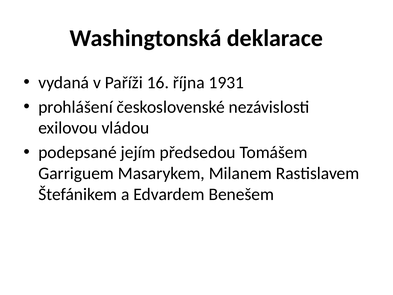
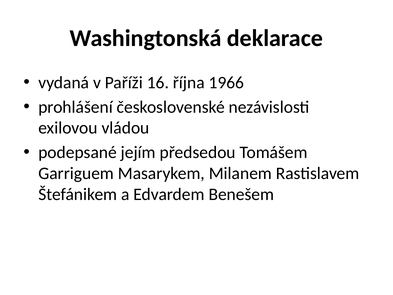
1931: 1931 -> 1966 (226, 82)
